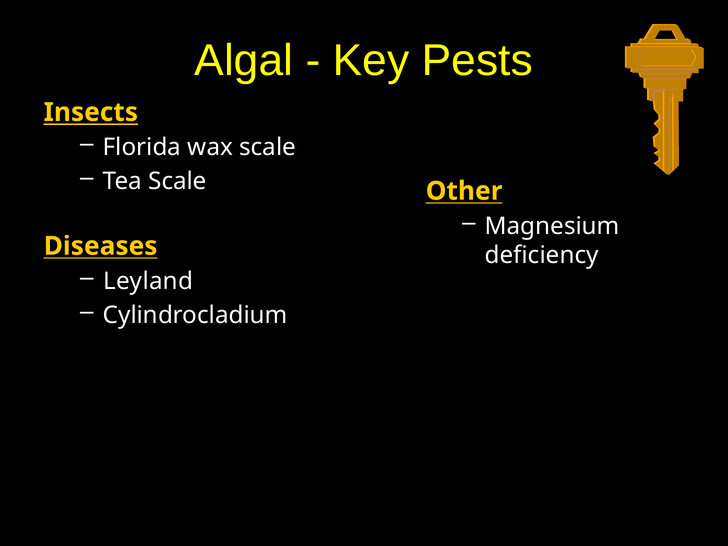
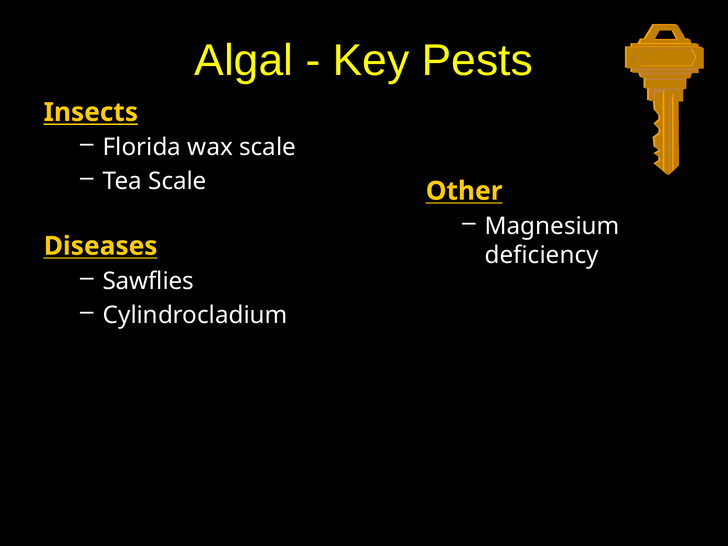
Leyland: Leyland -> Sawflies (148, 281)
